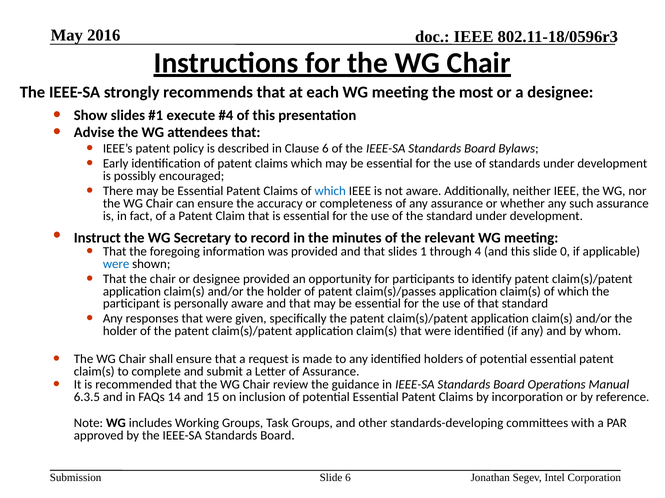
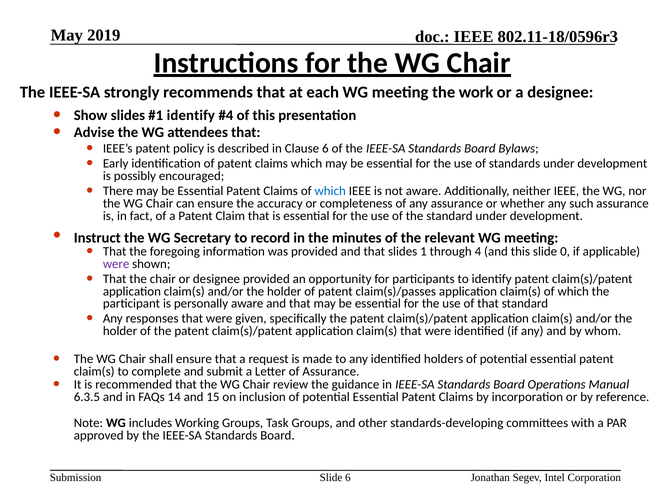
2016: 2016 -> 2019 (104, 35)
most: most -> work (476, 92)
execute: execute -> identify (191, 116)
were colour: blue -> purple (116, 264)
